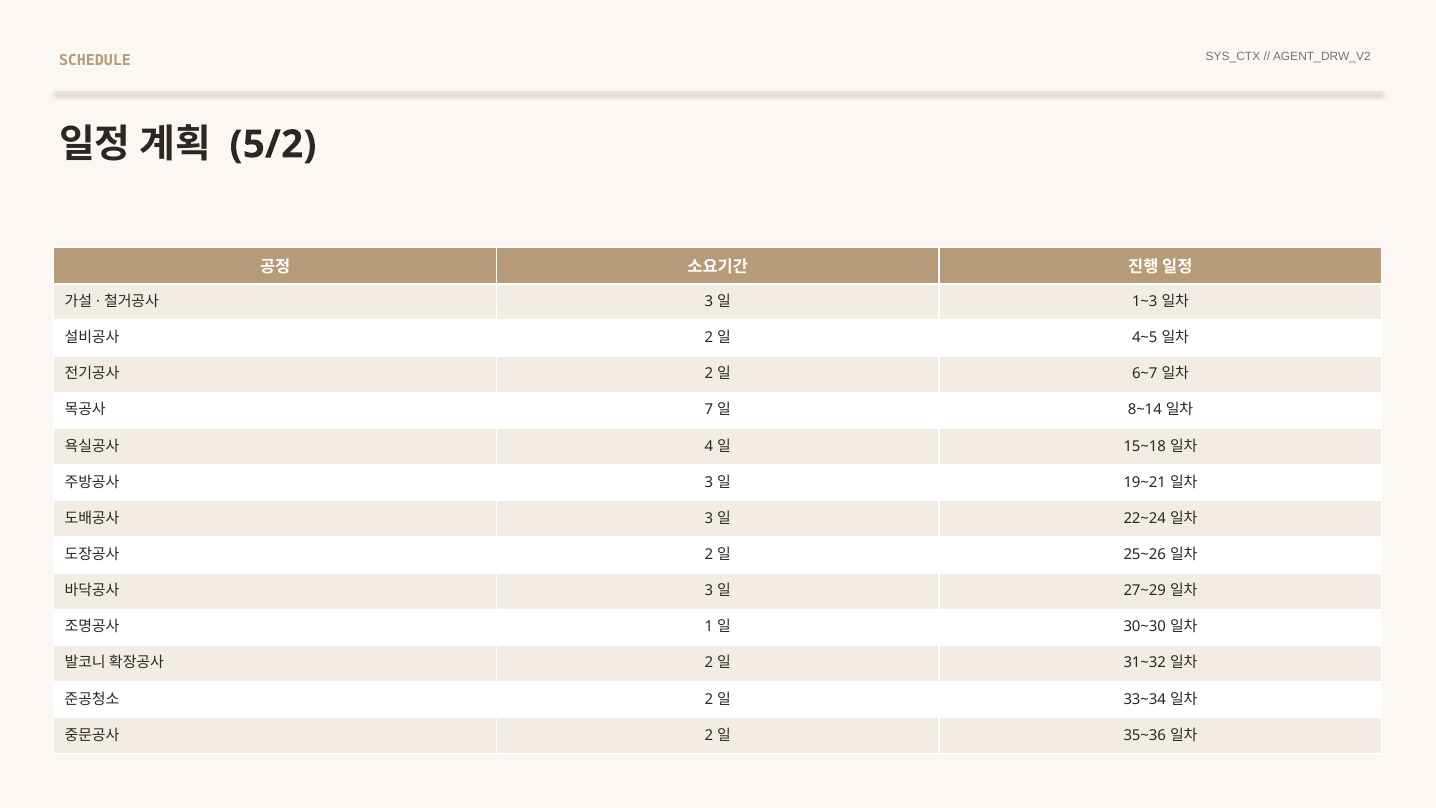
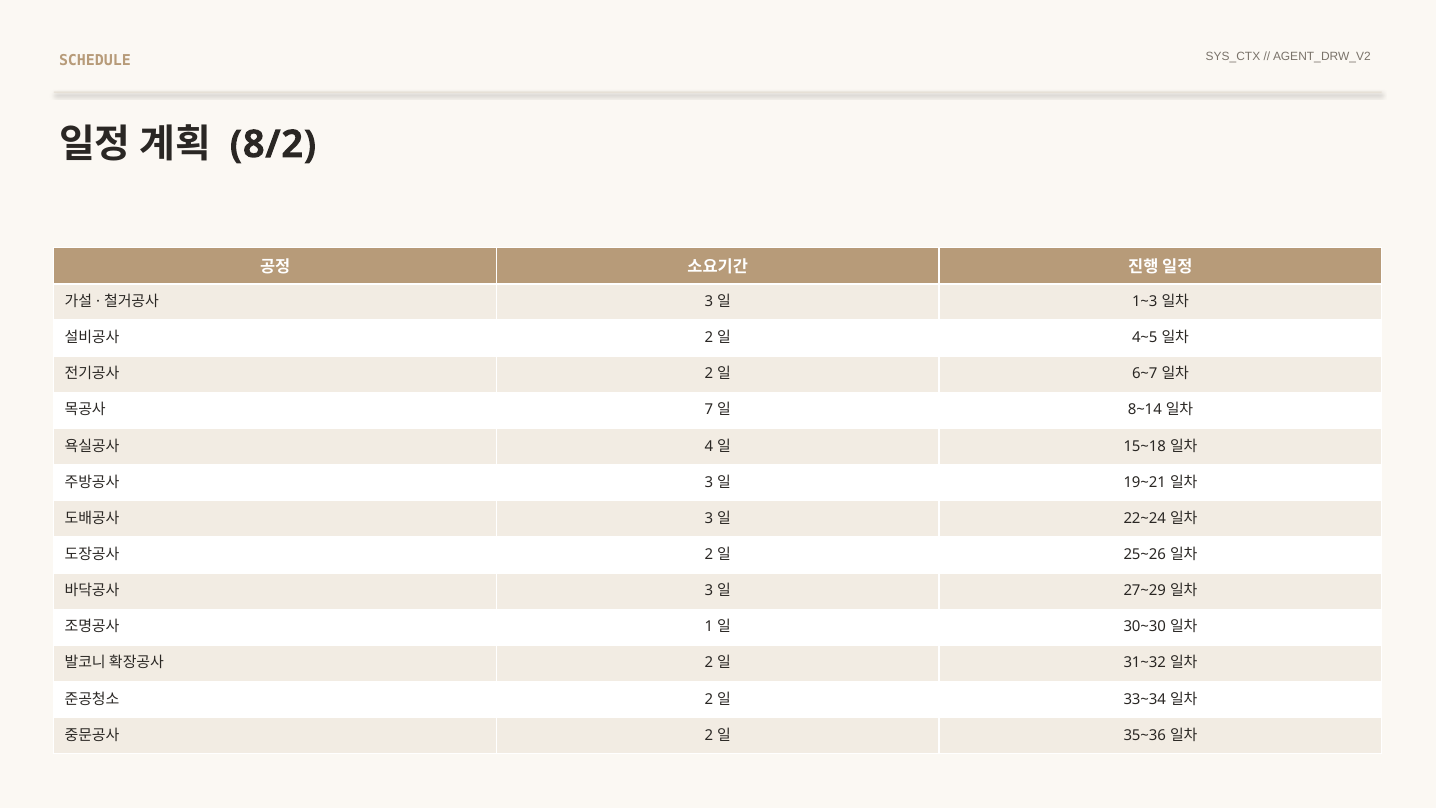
5/2: 5/2 -> 8/2 (273, 144)
